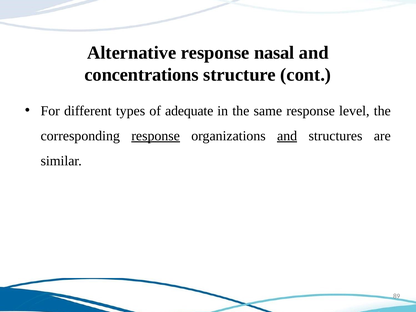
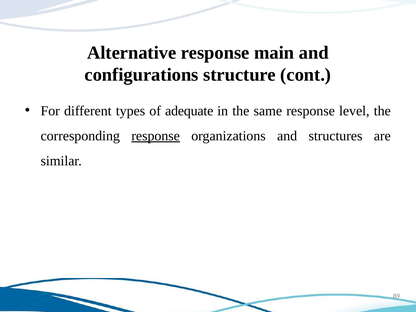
nasal: nasal -> main (274, 53)
concentrations: concentrations -> configurations (142, 75)
and underline: present -> none (287, 136)
